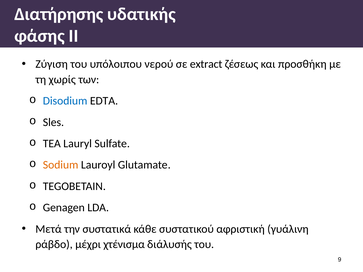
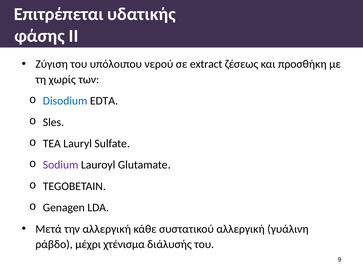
Διατήρησης: Διατήρησης -> Επιτρέπεται (59, 14)
Sodium colour: orange -> purple (61, 165)
την συστατικά: συστατικά -> αλλεργική (107, 229)
συστατικού αφριστική: αφριστική -> αλλεργική (241, 229)
